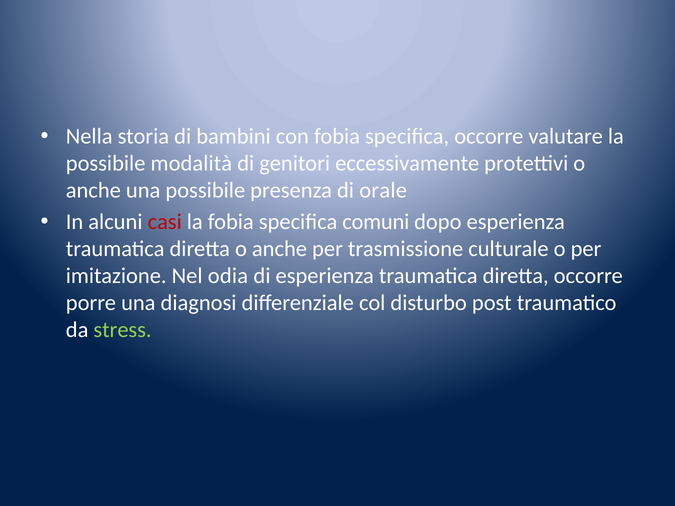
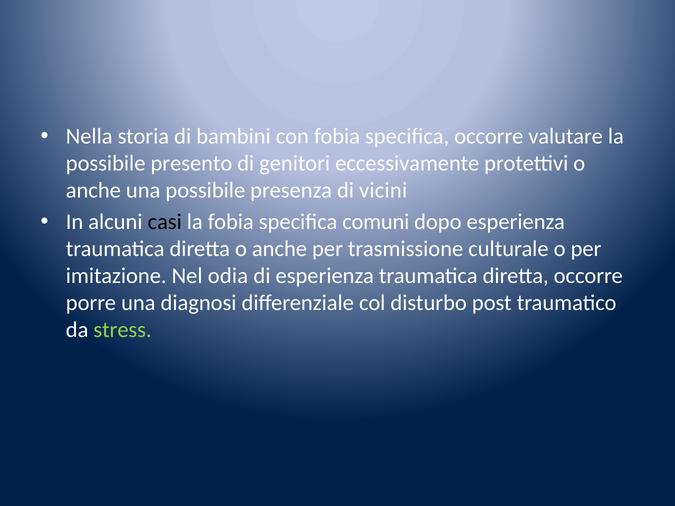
modalità: modalità -> presento (191, 164)
orale: orale -> vicini (383, 191)
casi colour: red -> black (165, 222)
